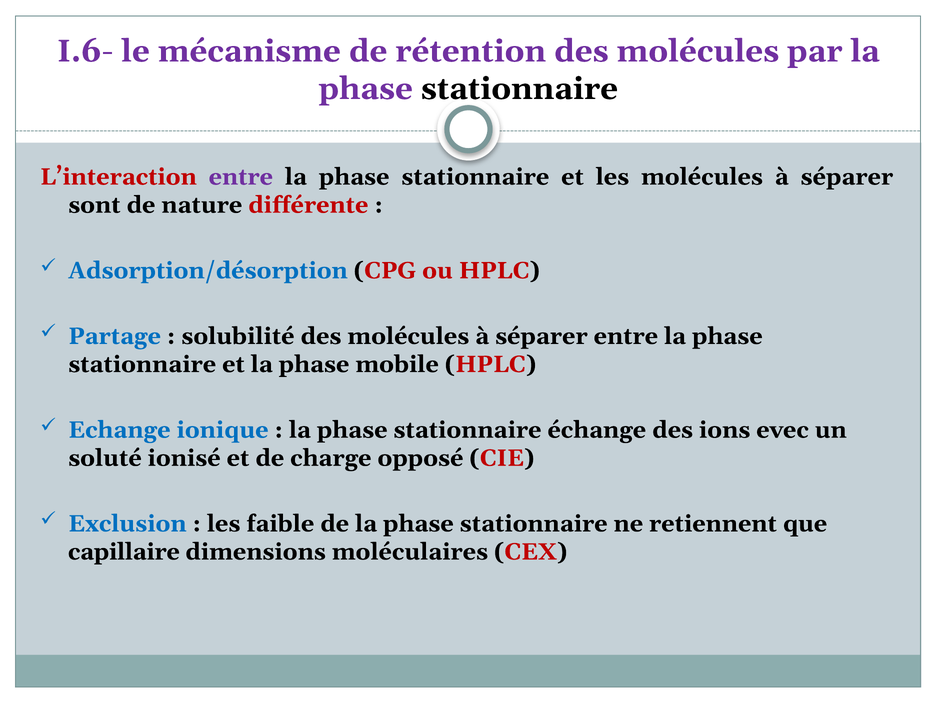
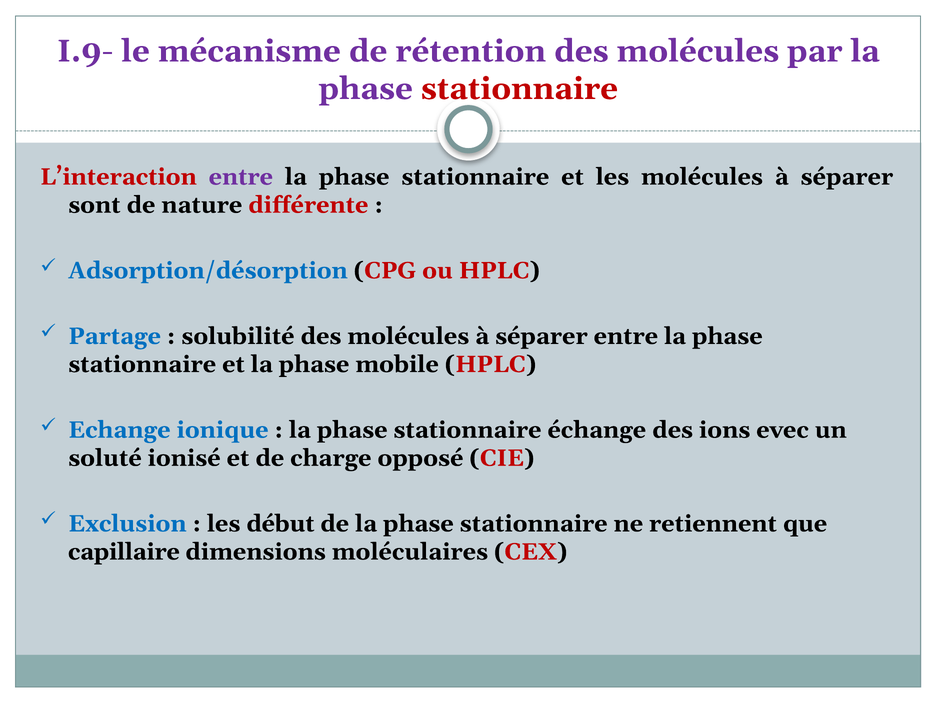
I.6-: I.6- -> I.9- (85, 51)
stationnaire colour: black -> red (519, 89)
faible: faible -> début (280, 523)
